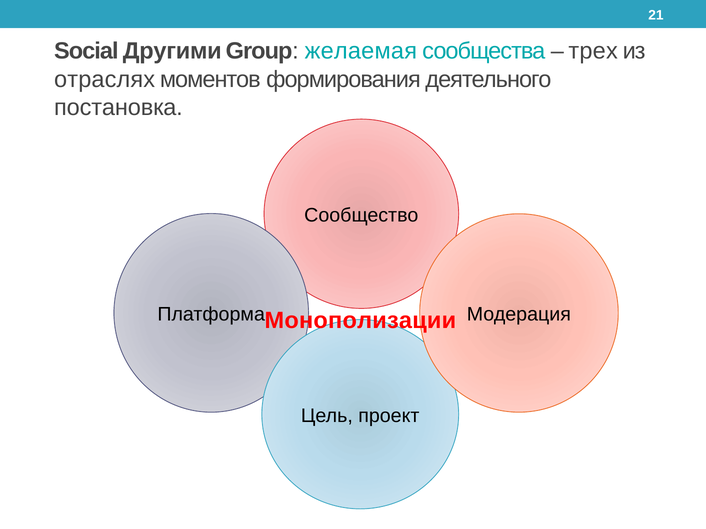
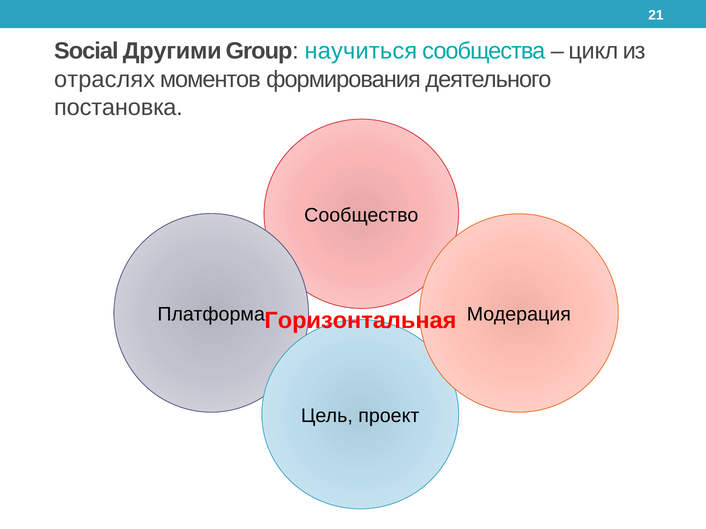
желаемая: желаемая -> научиться (361, 51)
трех: трех -> цикл (593, 51)
Монополизации: Монополизации -> Горизонтальная (360, 321)
